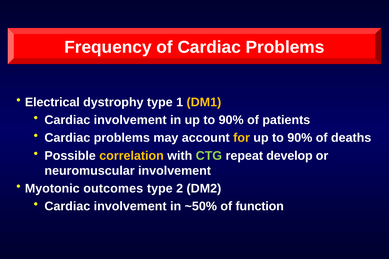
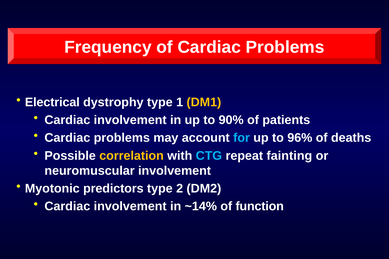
for colour: yellow -> light blue (242, 138)
90%: 90% -> 96% (300, 138)
CTG colour: light green -> light blue (209, 156)
develop: develop -> fainting (289, 156)
outcomes: outcomes -> predictors (113, 189)
~50%: ~50% -> ~14% (201, 207)
